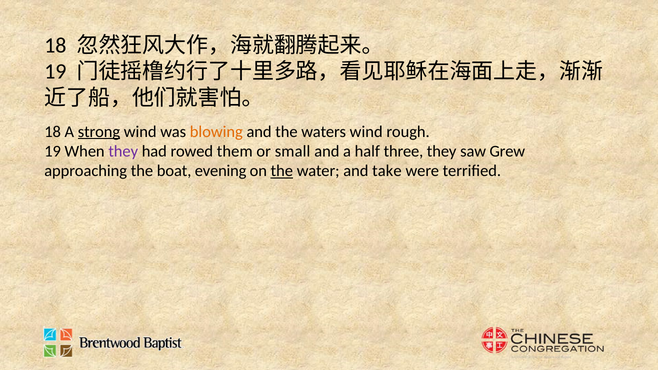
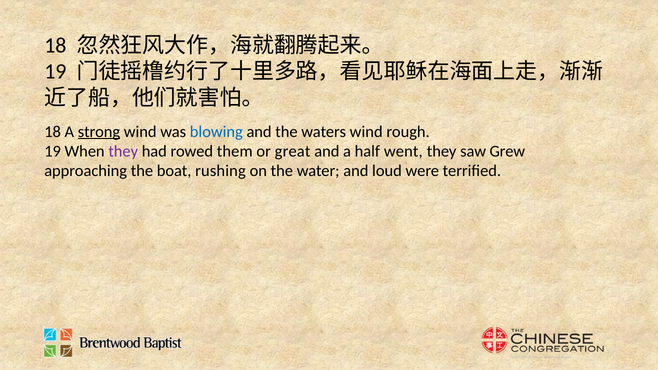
blowing colour: orange -> blue (216, 132)
small: small -> great (293, 151)
three: three -> went (403, 151)
evening: evening -> rushing (220, 171)
the underline: present -> none (282, 171)
take: take -> loud (387, 171)
